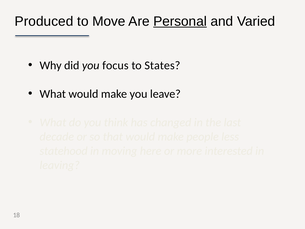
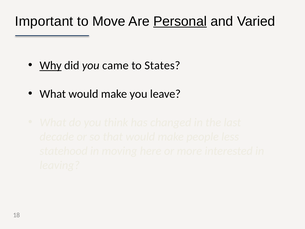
Produced: Produced -> Important (44, 21)
Why underline: none -> present (51, 65)
focus: focus -> came (115, 65)
